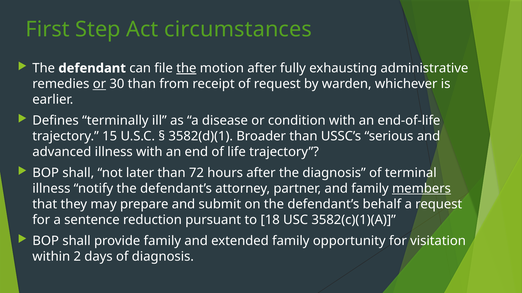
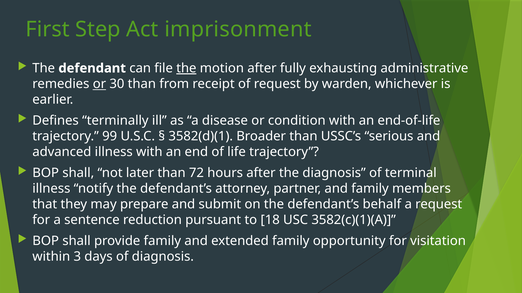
circumstances: circumstances -> imprisonment (238, 29)
15: 15 -> 99 (110, 136)
members underline: present -> none (422, 189)
2: 2 -> 3 (77, 257)
